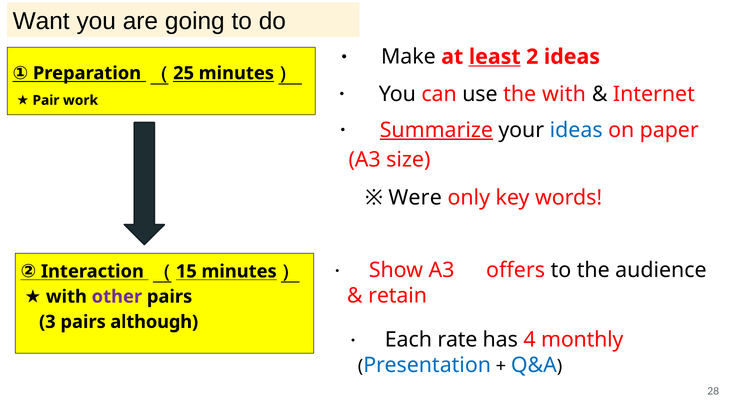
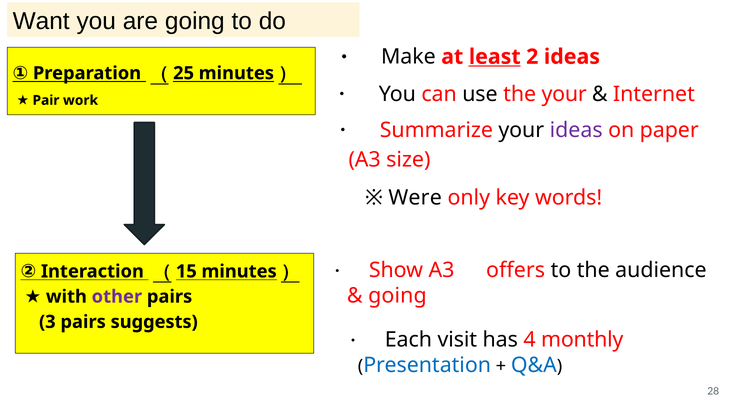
the with: with -> your (564, 94)
Summarize underline: present -> none (436, 130)
ideas colour: blue -> purple (576, 130)
retain: retain -> going (397, 296)
although: although -> suggests (154, 322)
rate: rate -> visit (457, 340)
